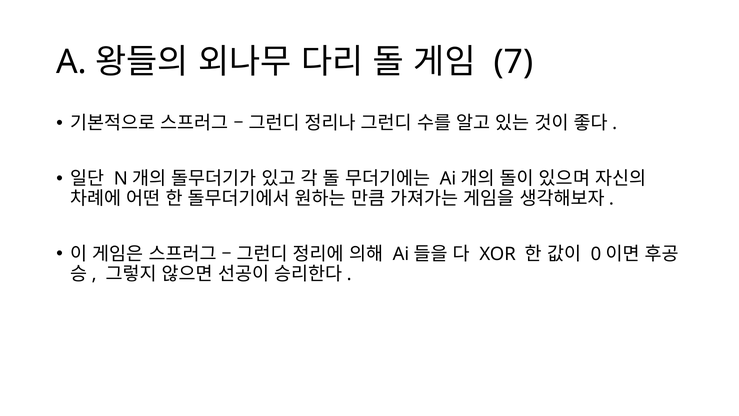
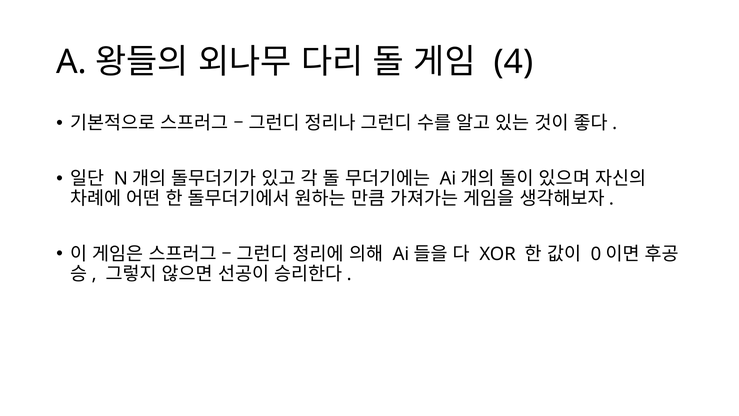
7: 7 -> 4 (514, 62)
